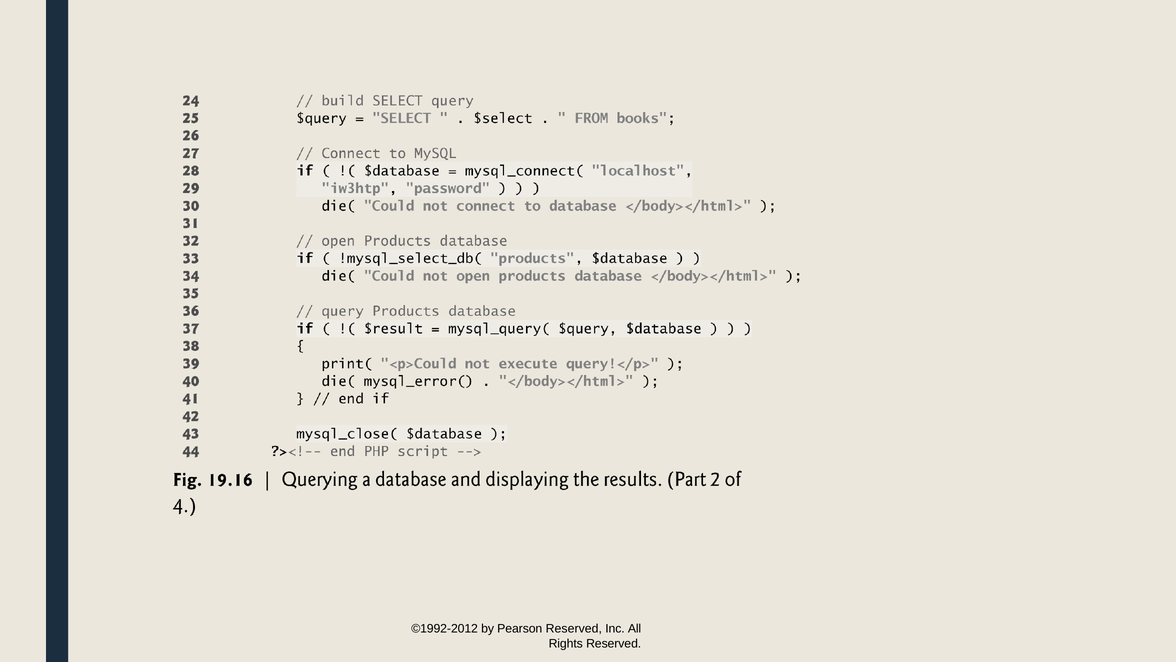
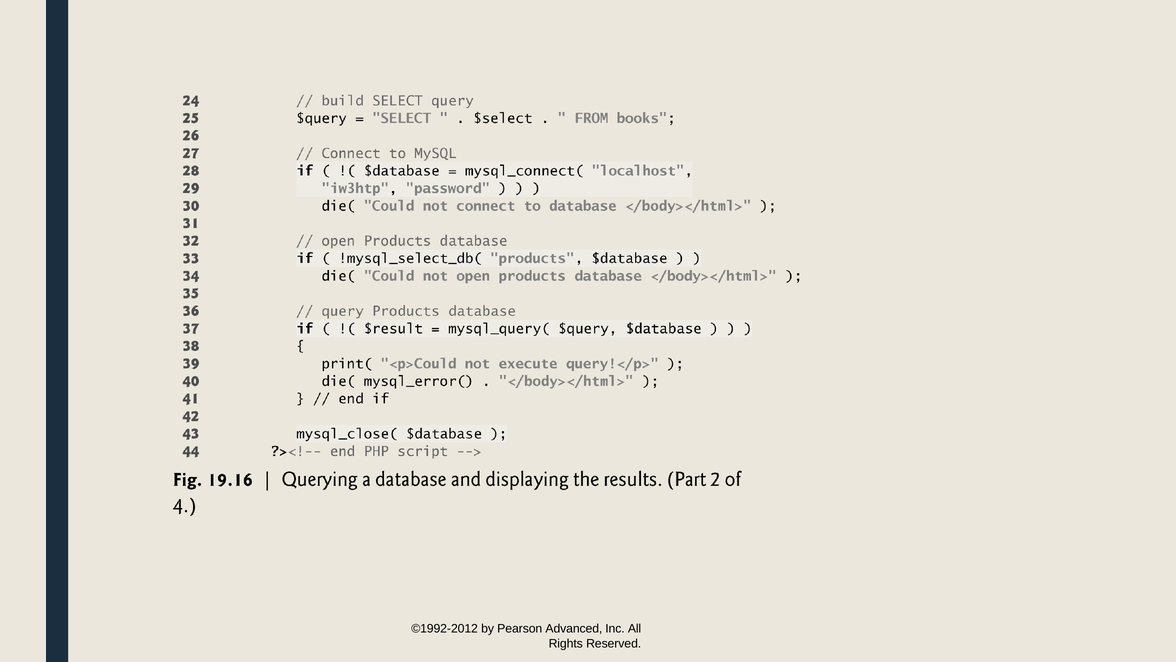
Pearson Reserved: Reserved -> Advanced (574, 628)
